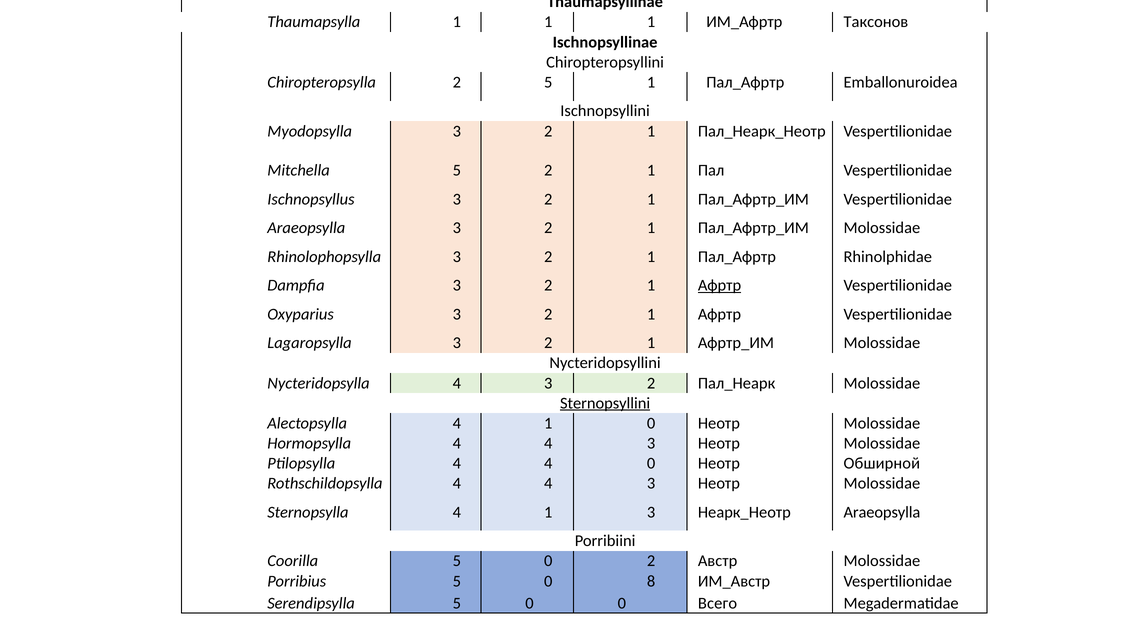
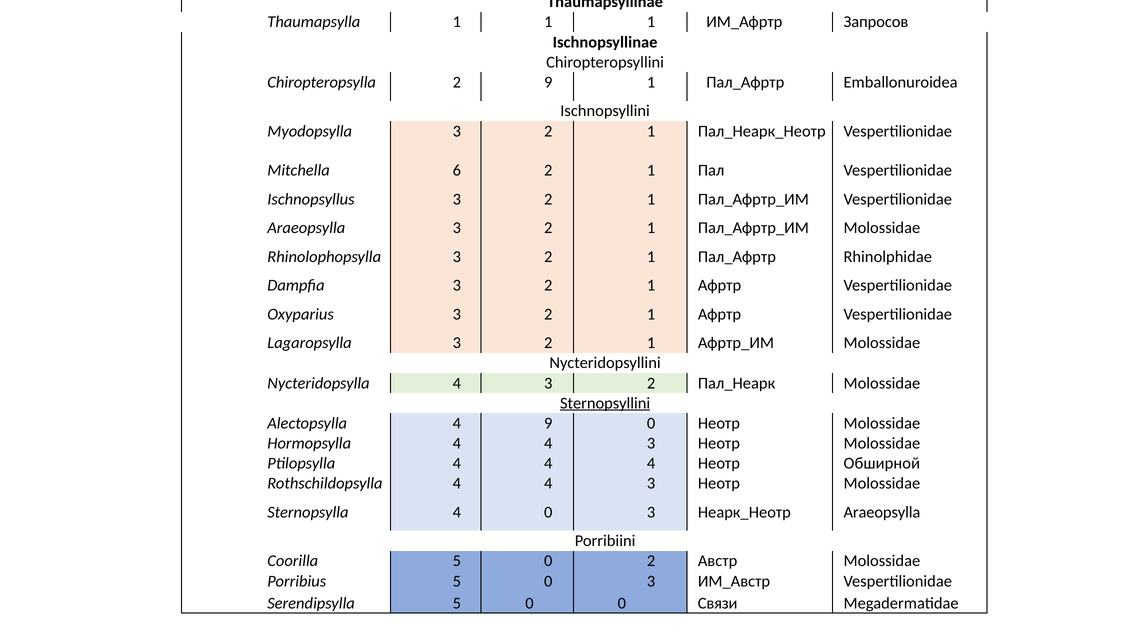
Таксонов: Таксонов -> Запросов (876, 22)
2 5: 5 -> 9 (548, 82)
Mitchella 5: 5 -> 6 (457, 170)
Афртр underline: present -> none (720, 285)
Alectopsylla 4 1: 1 -> 9 (548, 423)
4 4 0: 0 -> 4 (651, 463)
Sternopsylla 4 1: 1 -> 0 (548, 512)
5 0 8: 8 -> 3 (651, 581)
Всего: Всего -> Связи (718, 603)
